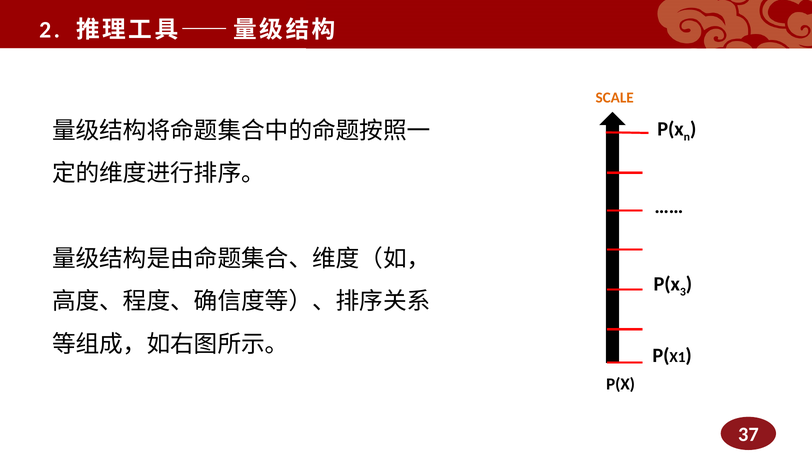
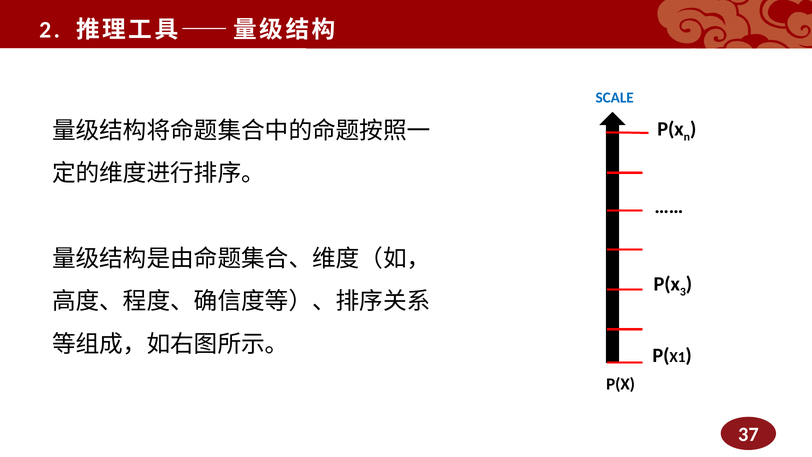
SCALE colour: orange -> blue (615, 98)
